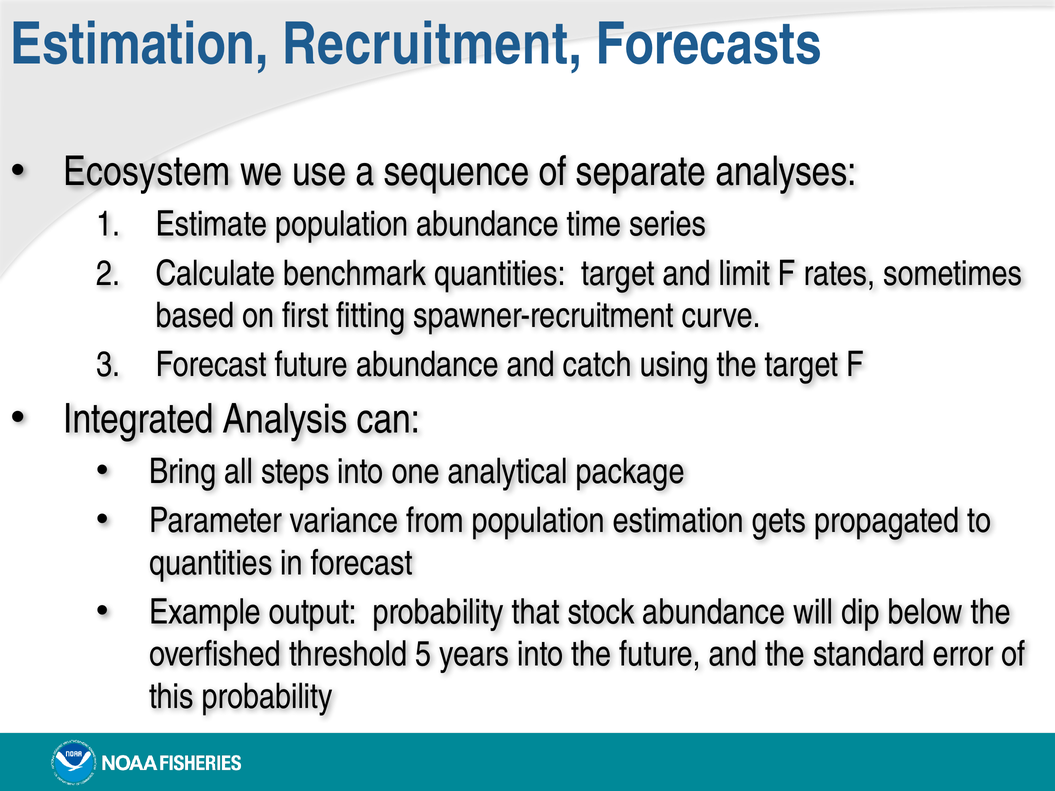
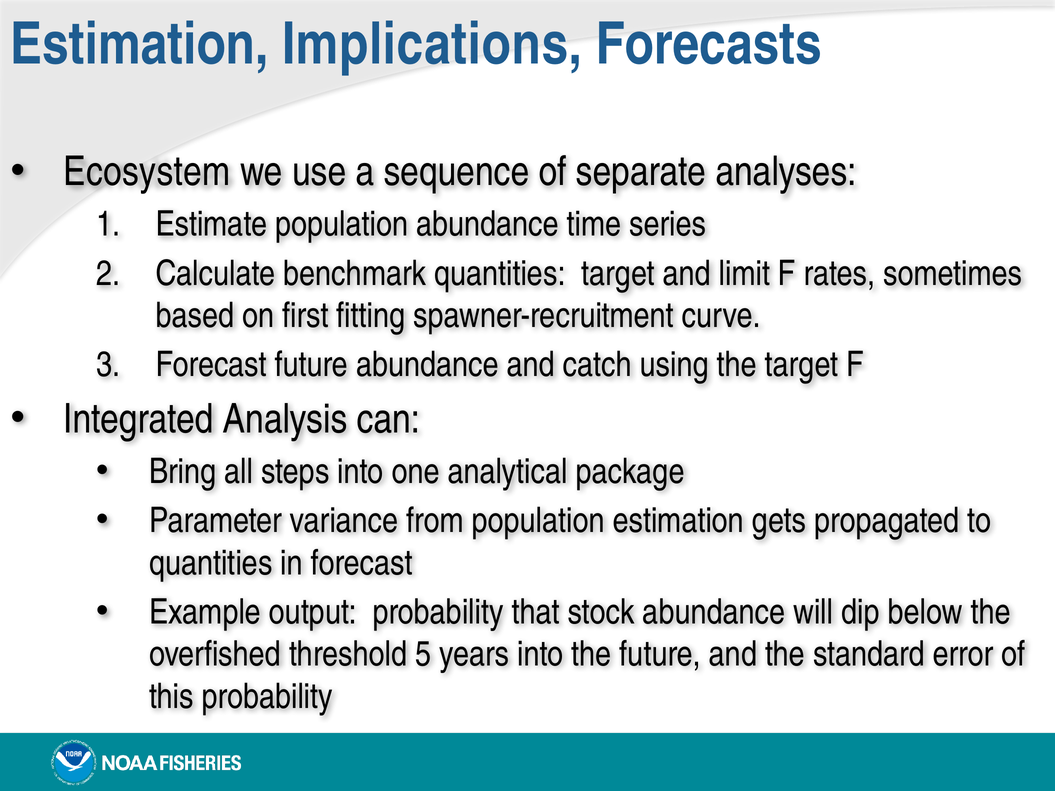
Recruitment: Recruitment -> Implications (432, 44)
